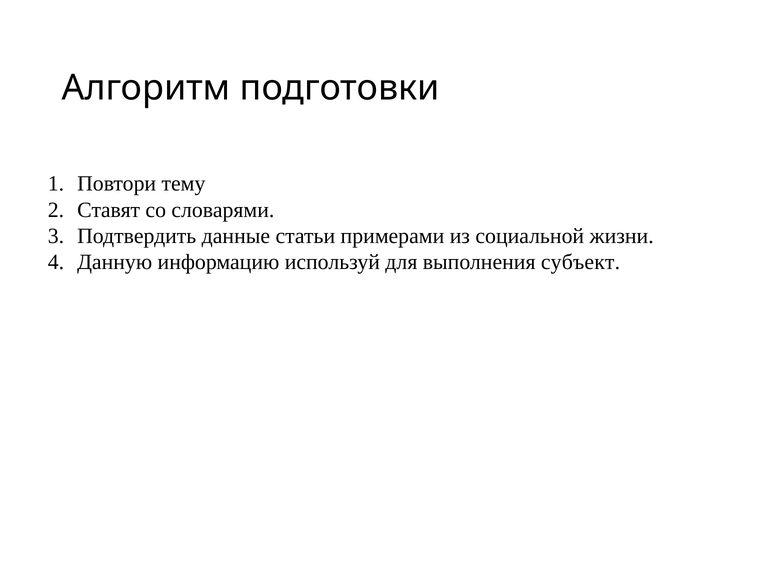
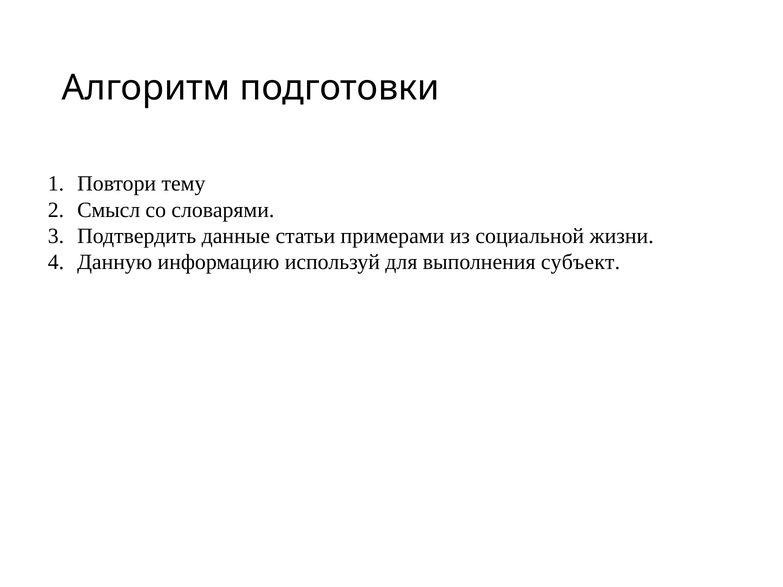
Ставят: Ставят -> Смысл (109, 210)
